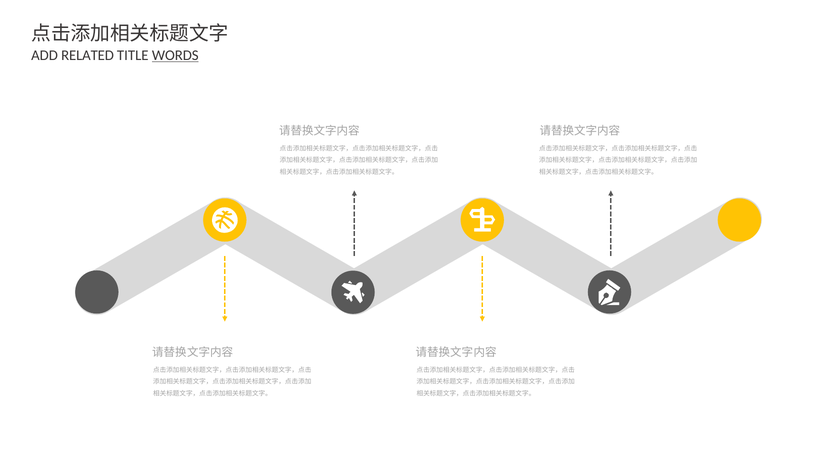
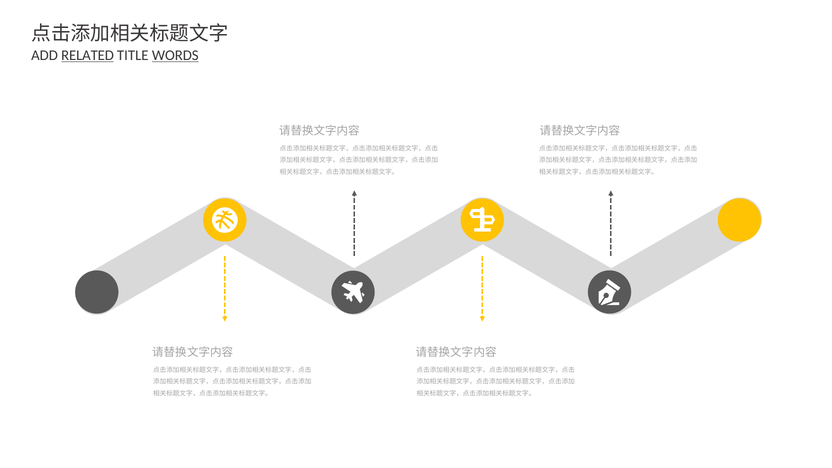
RELATED underline: none -> present (88, 55)
